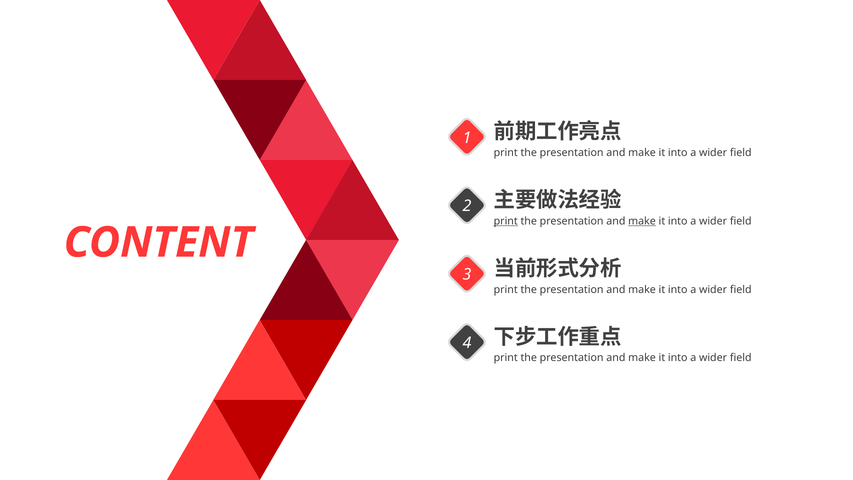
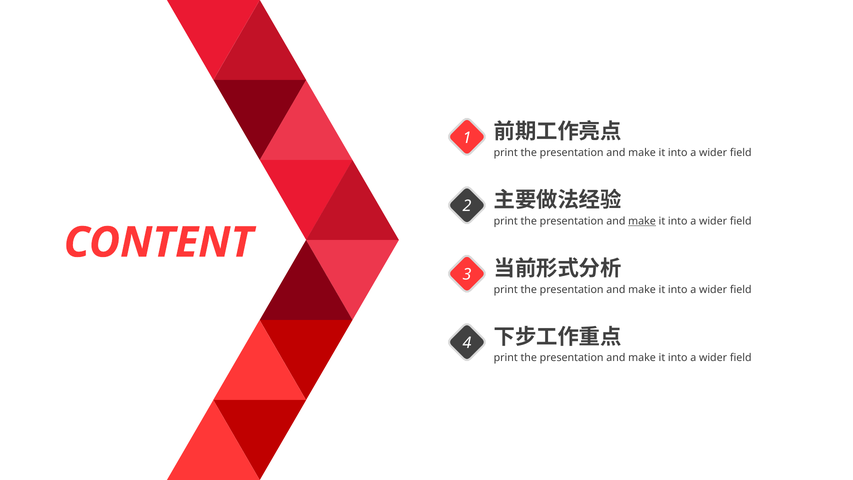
print underline: present -> none (506, 221)
